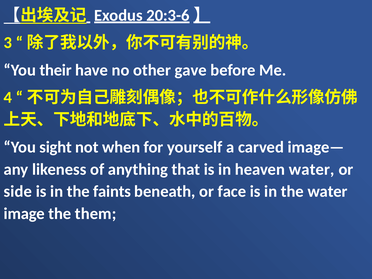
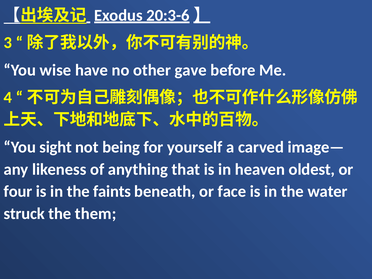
their: their -> wise (55, 70)
when: when -> being (121, 147)
heaven water: water -> oldest (312, 169)
side: side -> four (18, 192)
image: image -> struck (24, 214)
